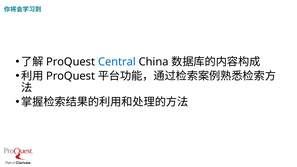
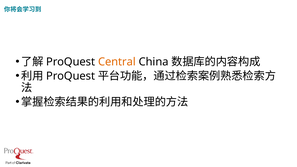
Central colour: blue -> orange (117, 62)
